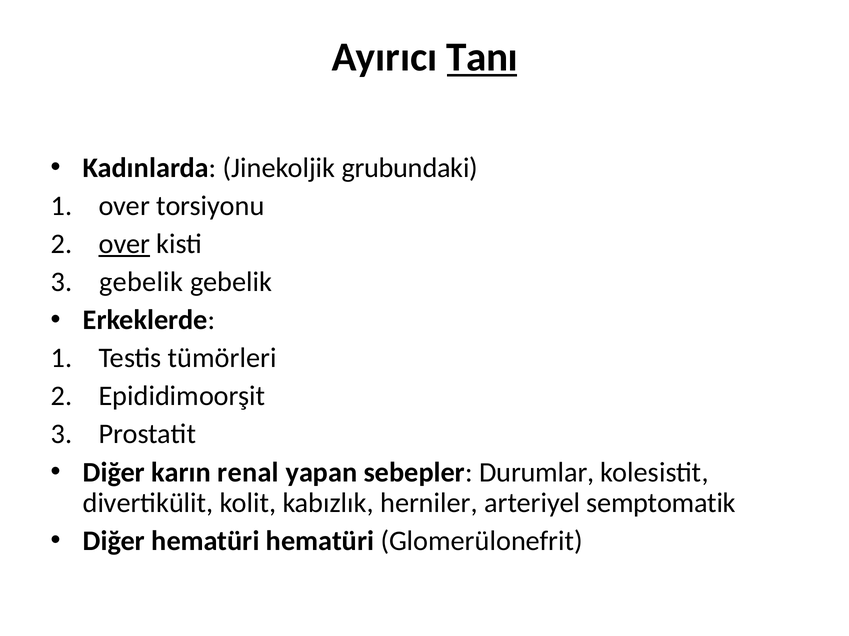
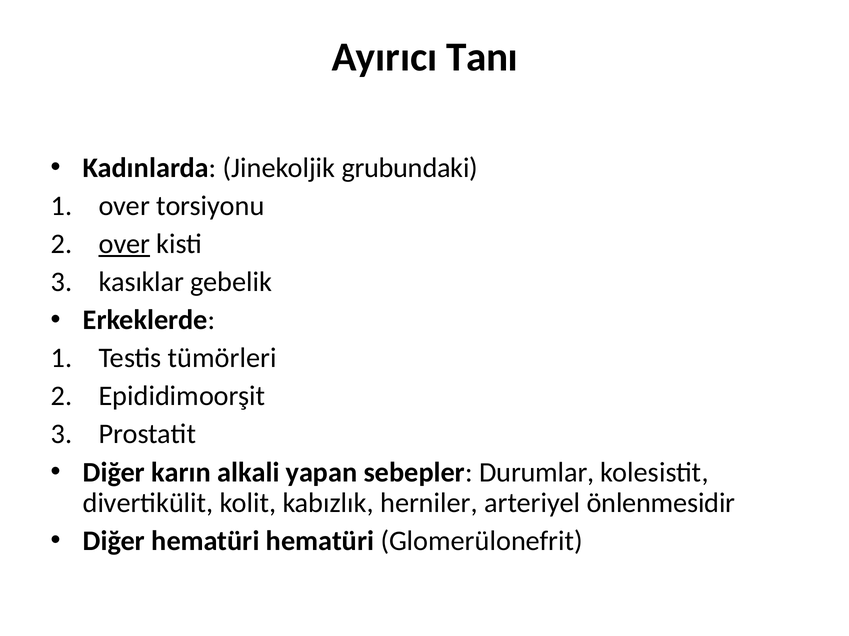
Tanı underline: present -> none (482, 57)
gebelik: gebelik -> kasıklar (141, 282)
renal: renal -> alkali (248, 473)
semptomatik: semptomatik -> önlenmesidir (661, 503)
